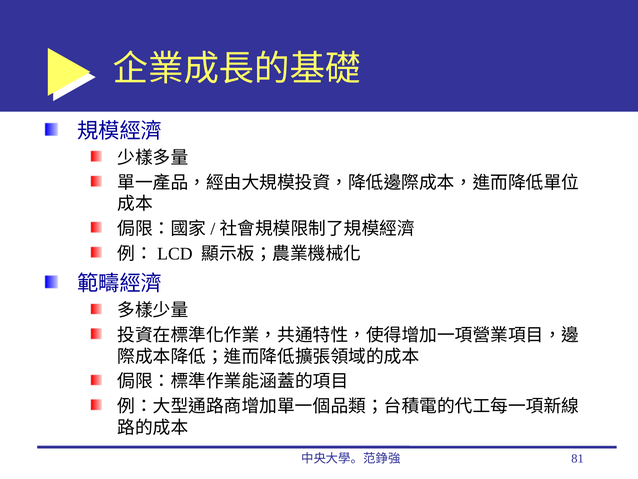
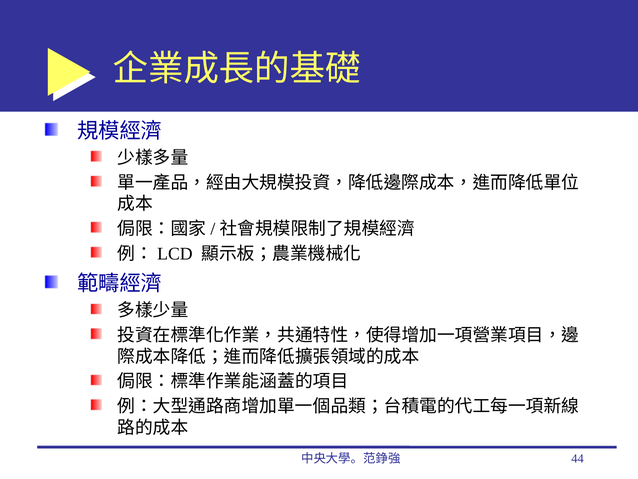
81: 81 -> 44 (578, 458)
